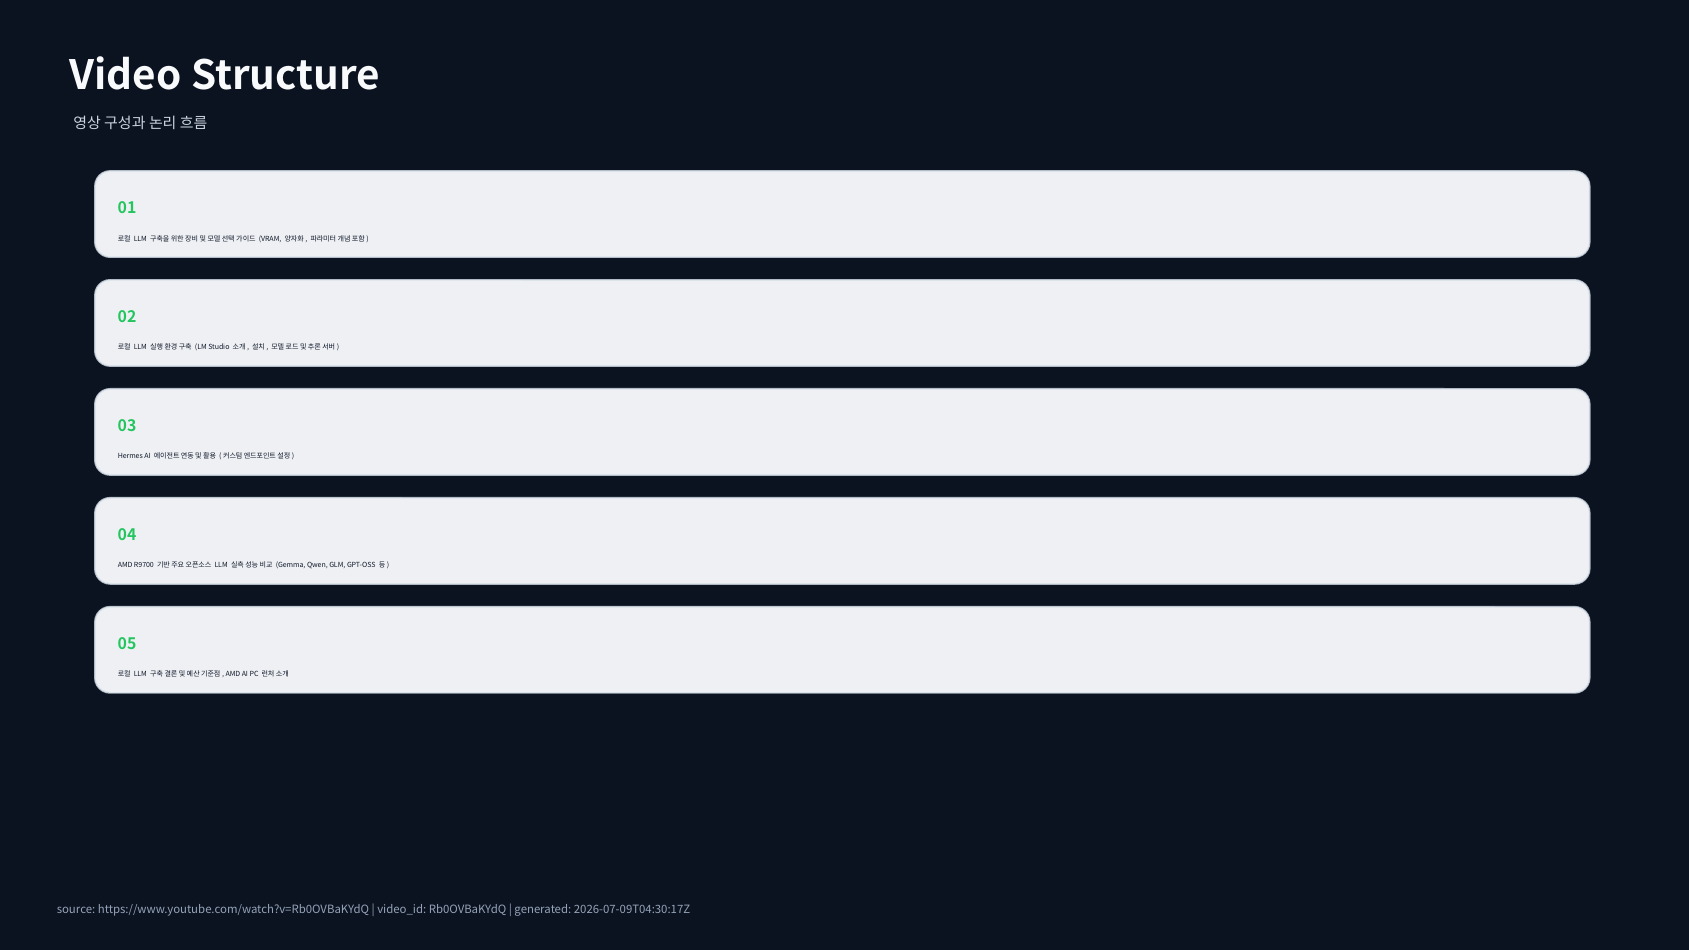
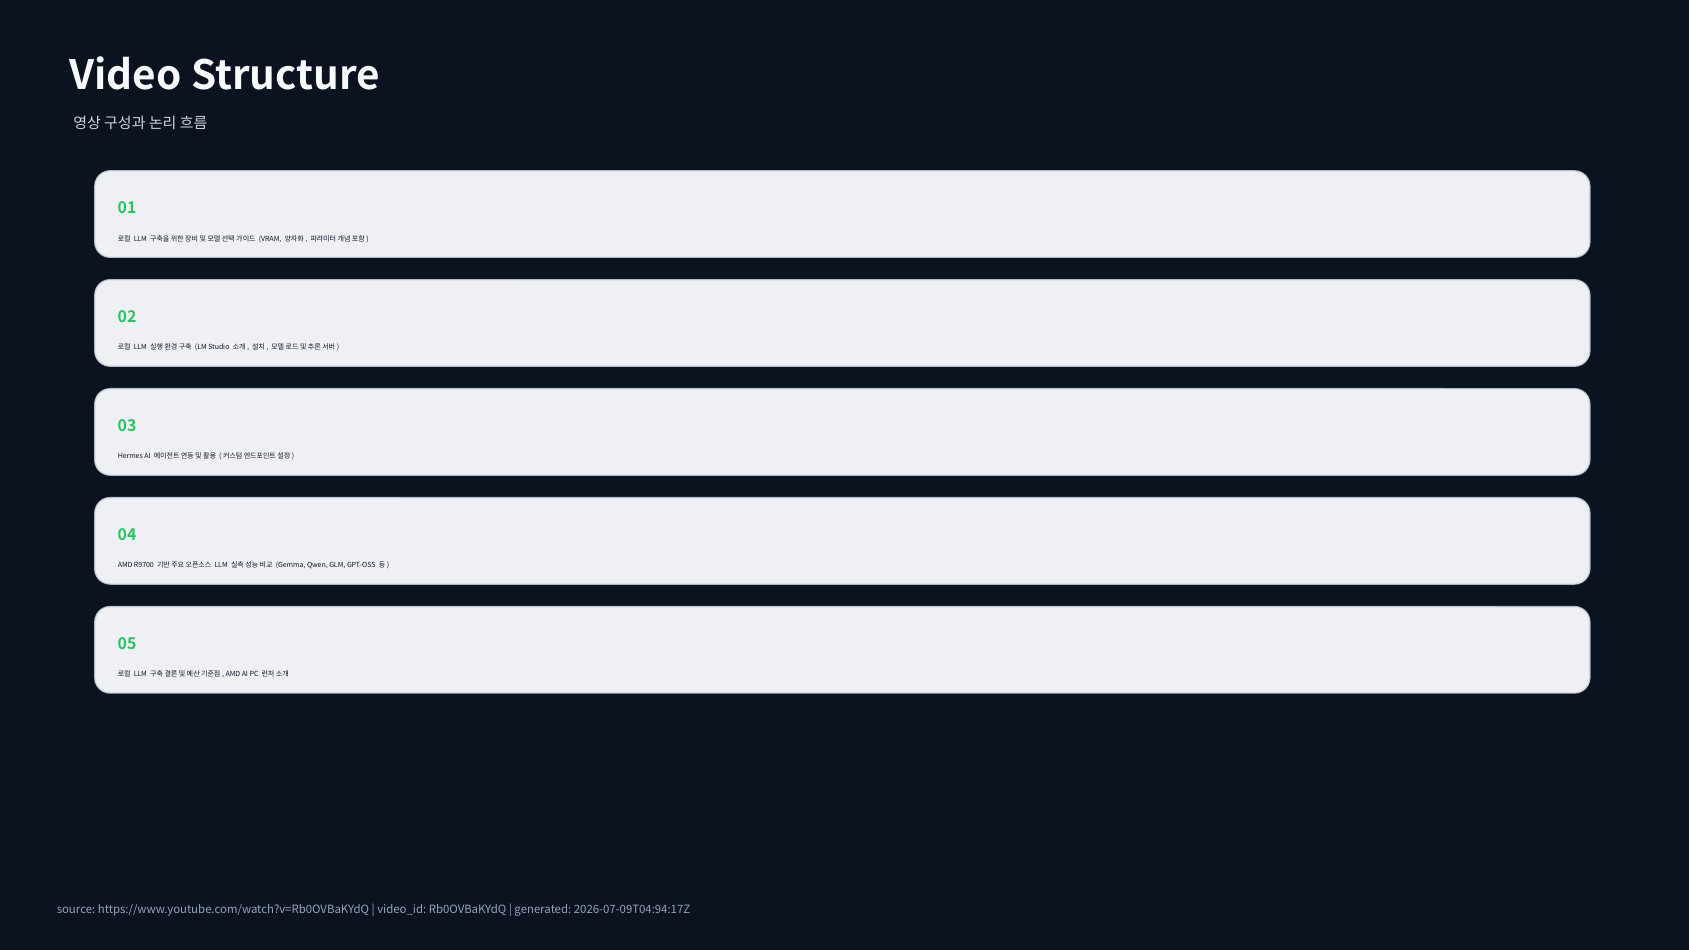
2026-07-09T04:30:17Z: 2026-07-09T04:30:17Z -> 2026-07-09T04:94:17Z (632, 910)
